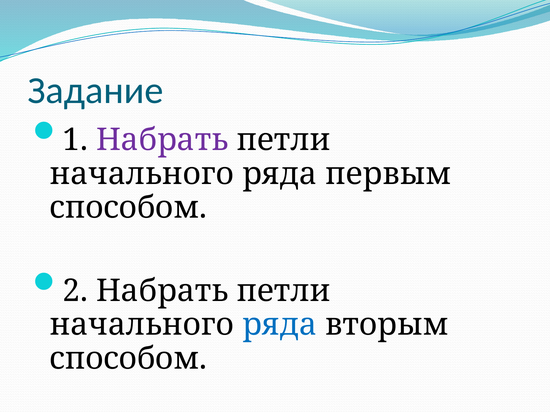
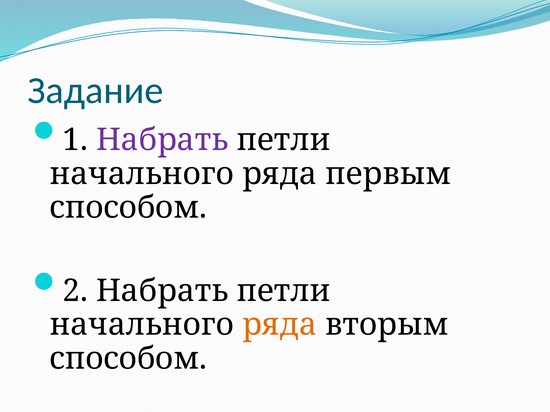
ряда colour: blue -> orange (279, 325)
